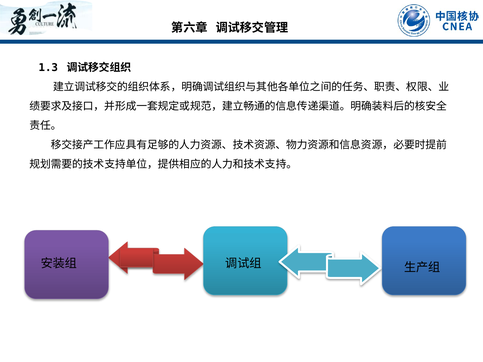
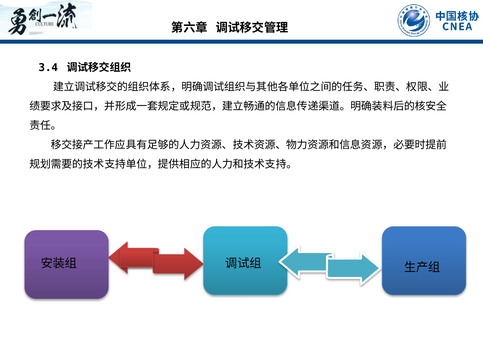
1.3: 1.3 -> 3.4 (48, 68)
